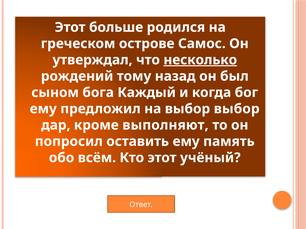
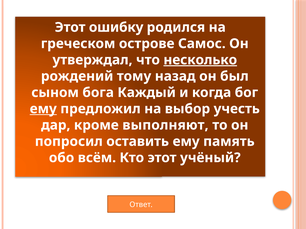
больше: больше -> ошибку (116, 27)
ему underline: none -> present (43, 109)
выбор выбор: выбор -> учесть (237, 109)
